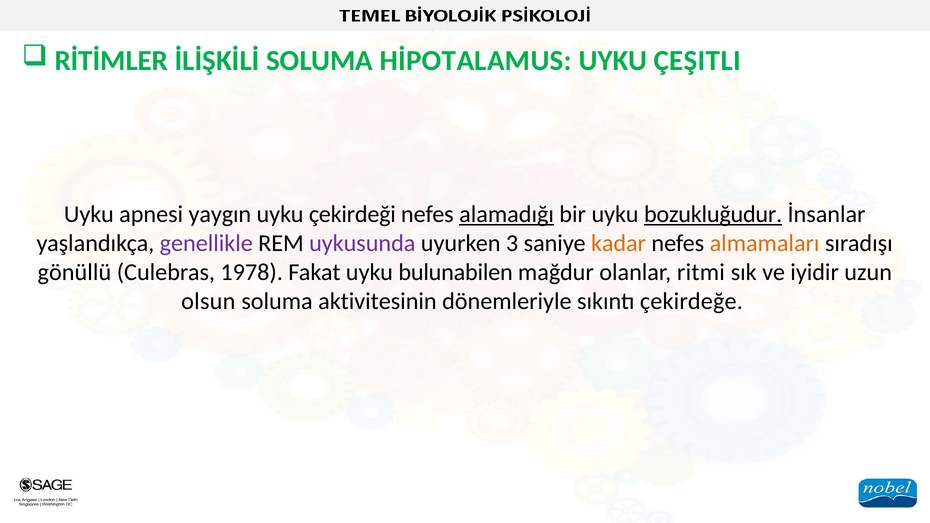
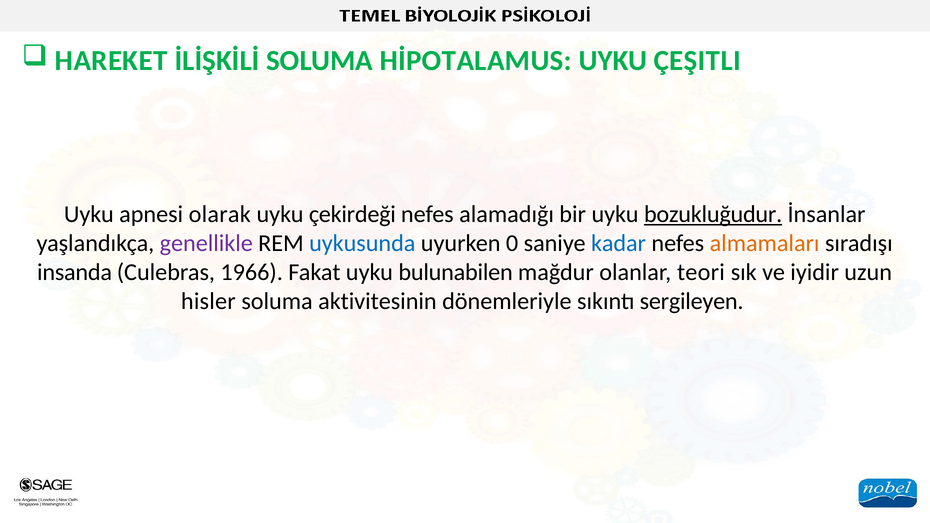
RİTİMLER: RİTİMLER -> HAREKET (111, 61)
yaygın: yaygın -> olarak (220, 214)
alamadığı underline: present -> none (507, 214)
uykusunda colour: purple -> blue (362, 243)
3: 3 -> 0 (512, 243)
kadar colour: orange -> blue (619, 243)
gönüllü: gönüllü -> insanda (75, 272)
1978: 1978 -> 1966 (252, 272)
ritmi: ritmi -> teori (701, 272)
olsun: olsun -> hisler (208, 301)
çekirdeğe: çekirdeğe -> sergileyen (692, 301)
